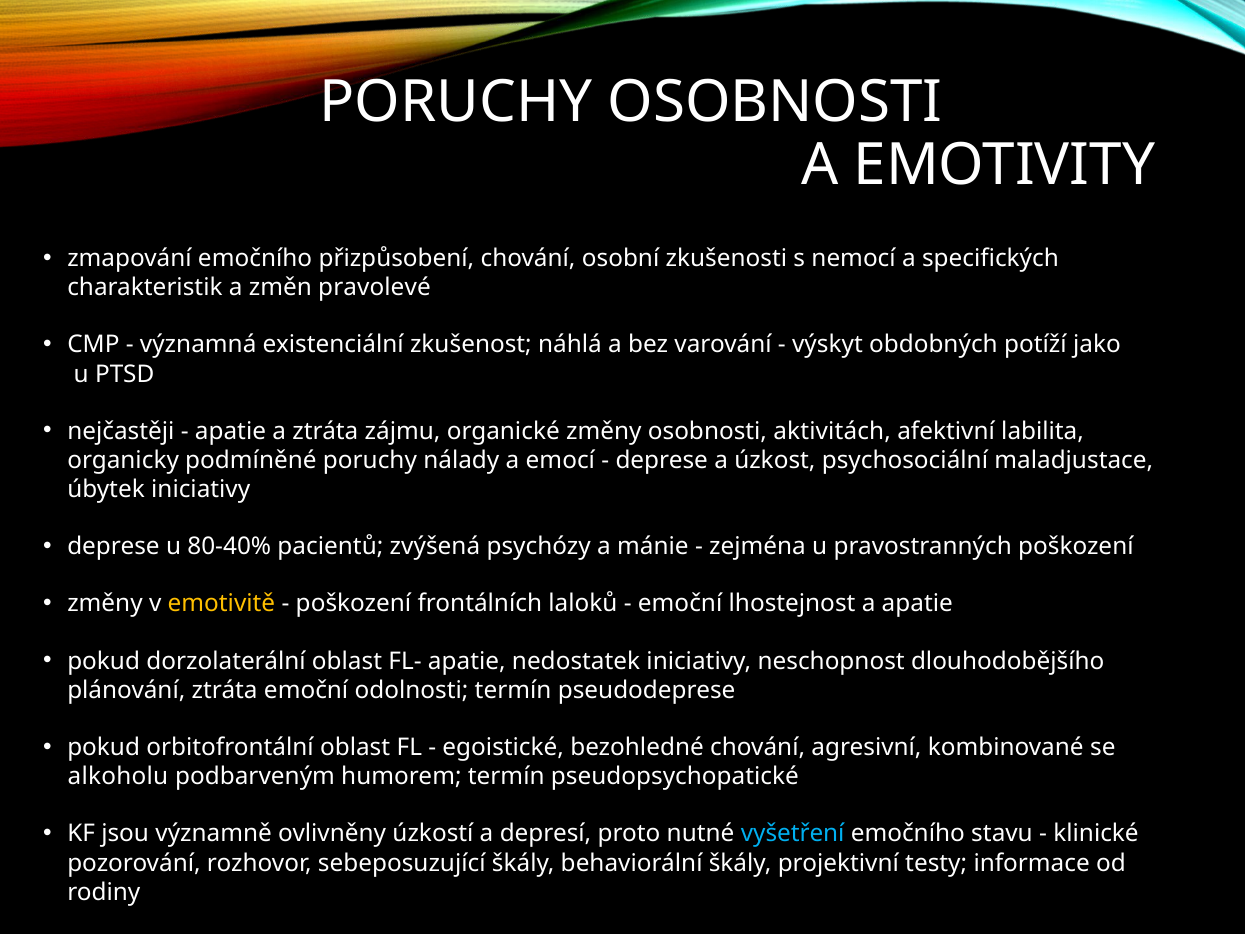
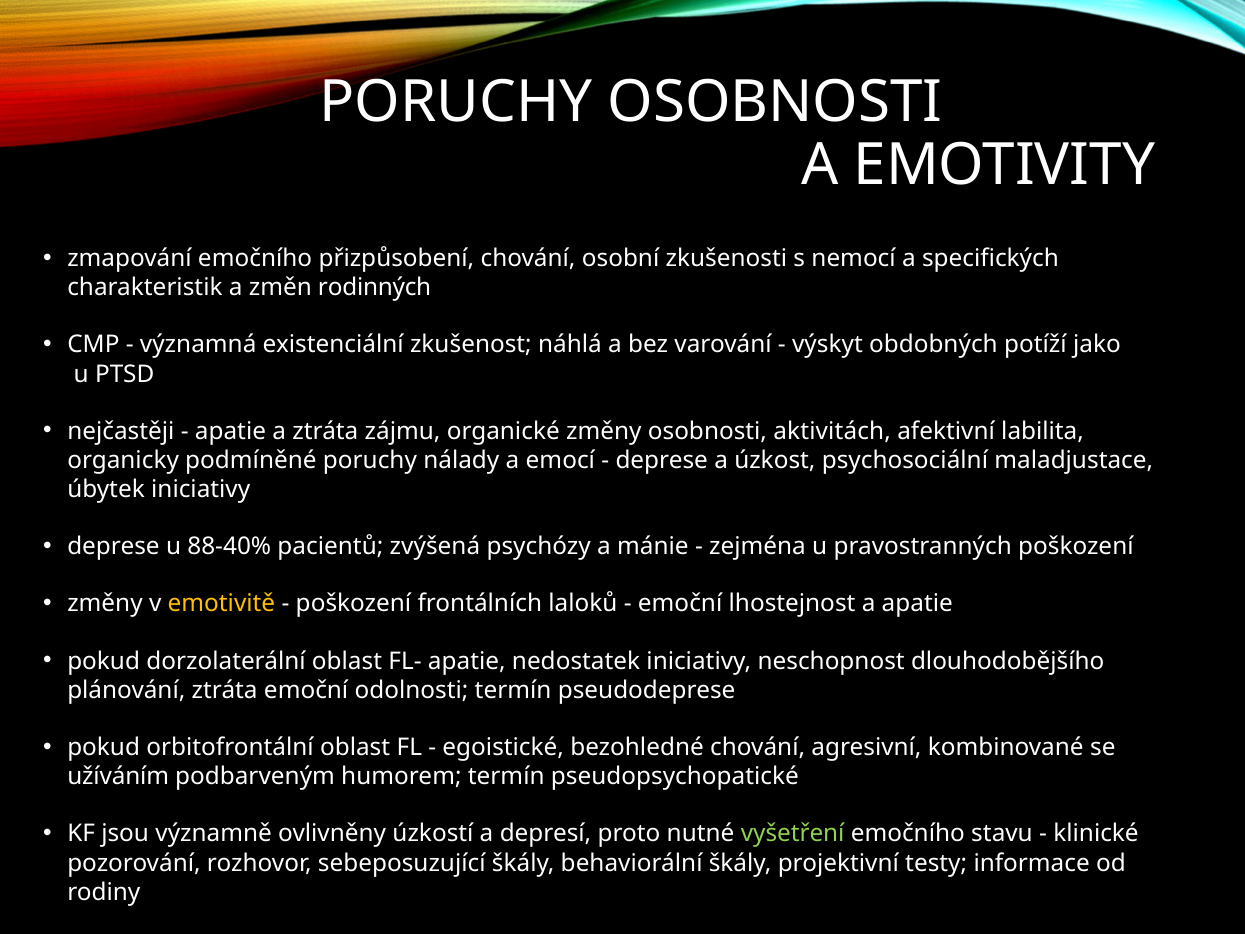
pravolevé: pravolevé -> rodinných (375, 288)
80-40%: 80-40% -> 88-40% (229, 547)
alkoholu: alkoholu -> užíváním (118, 776)
vyšetření colour: light blue -> light green (793, 834)
